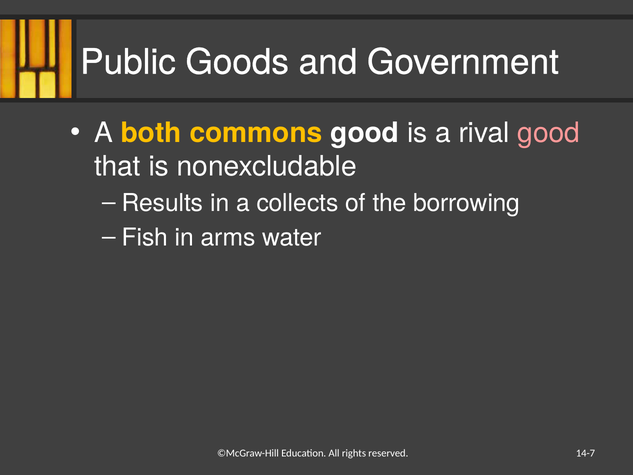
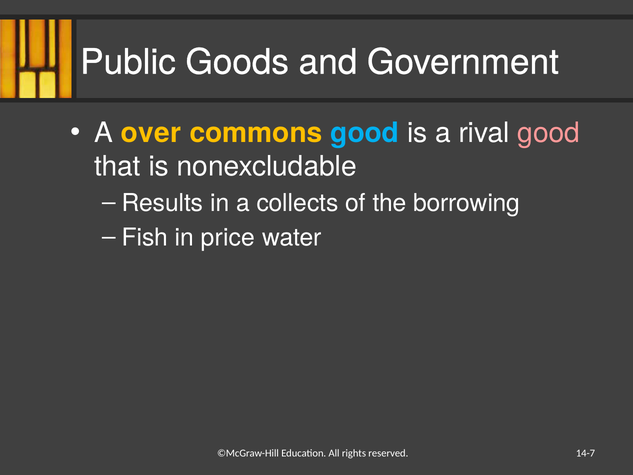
both: both -> over (151, 133)
good colour: white -> light blue (365, 133)
arms: arms -> price (228, 237)
